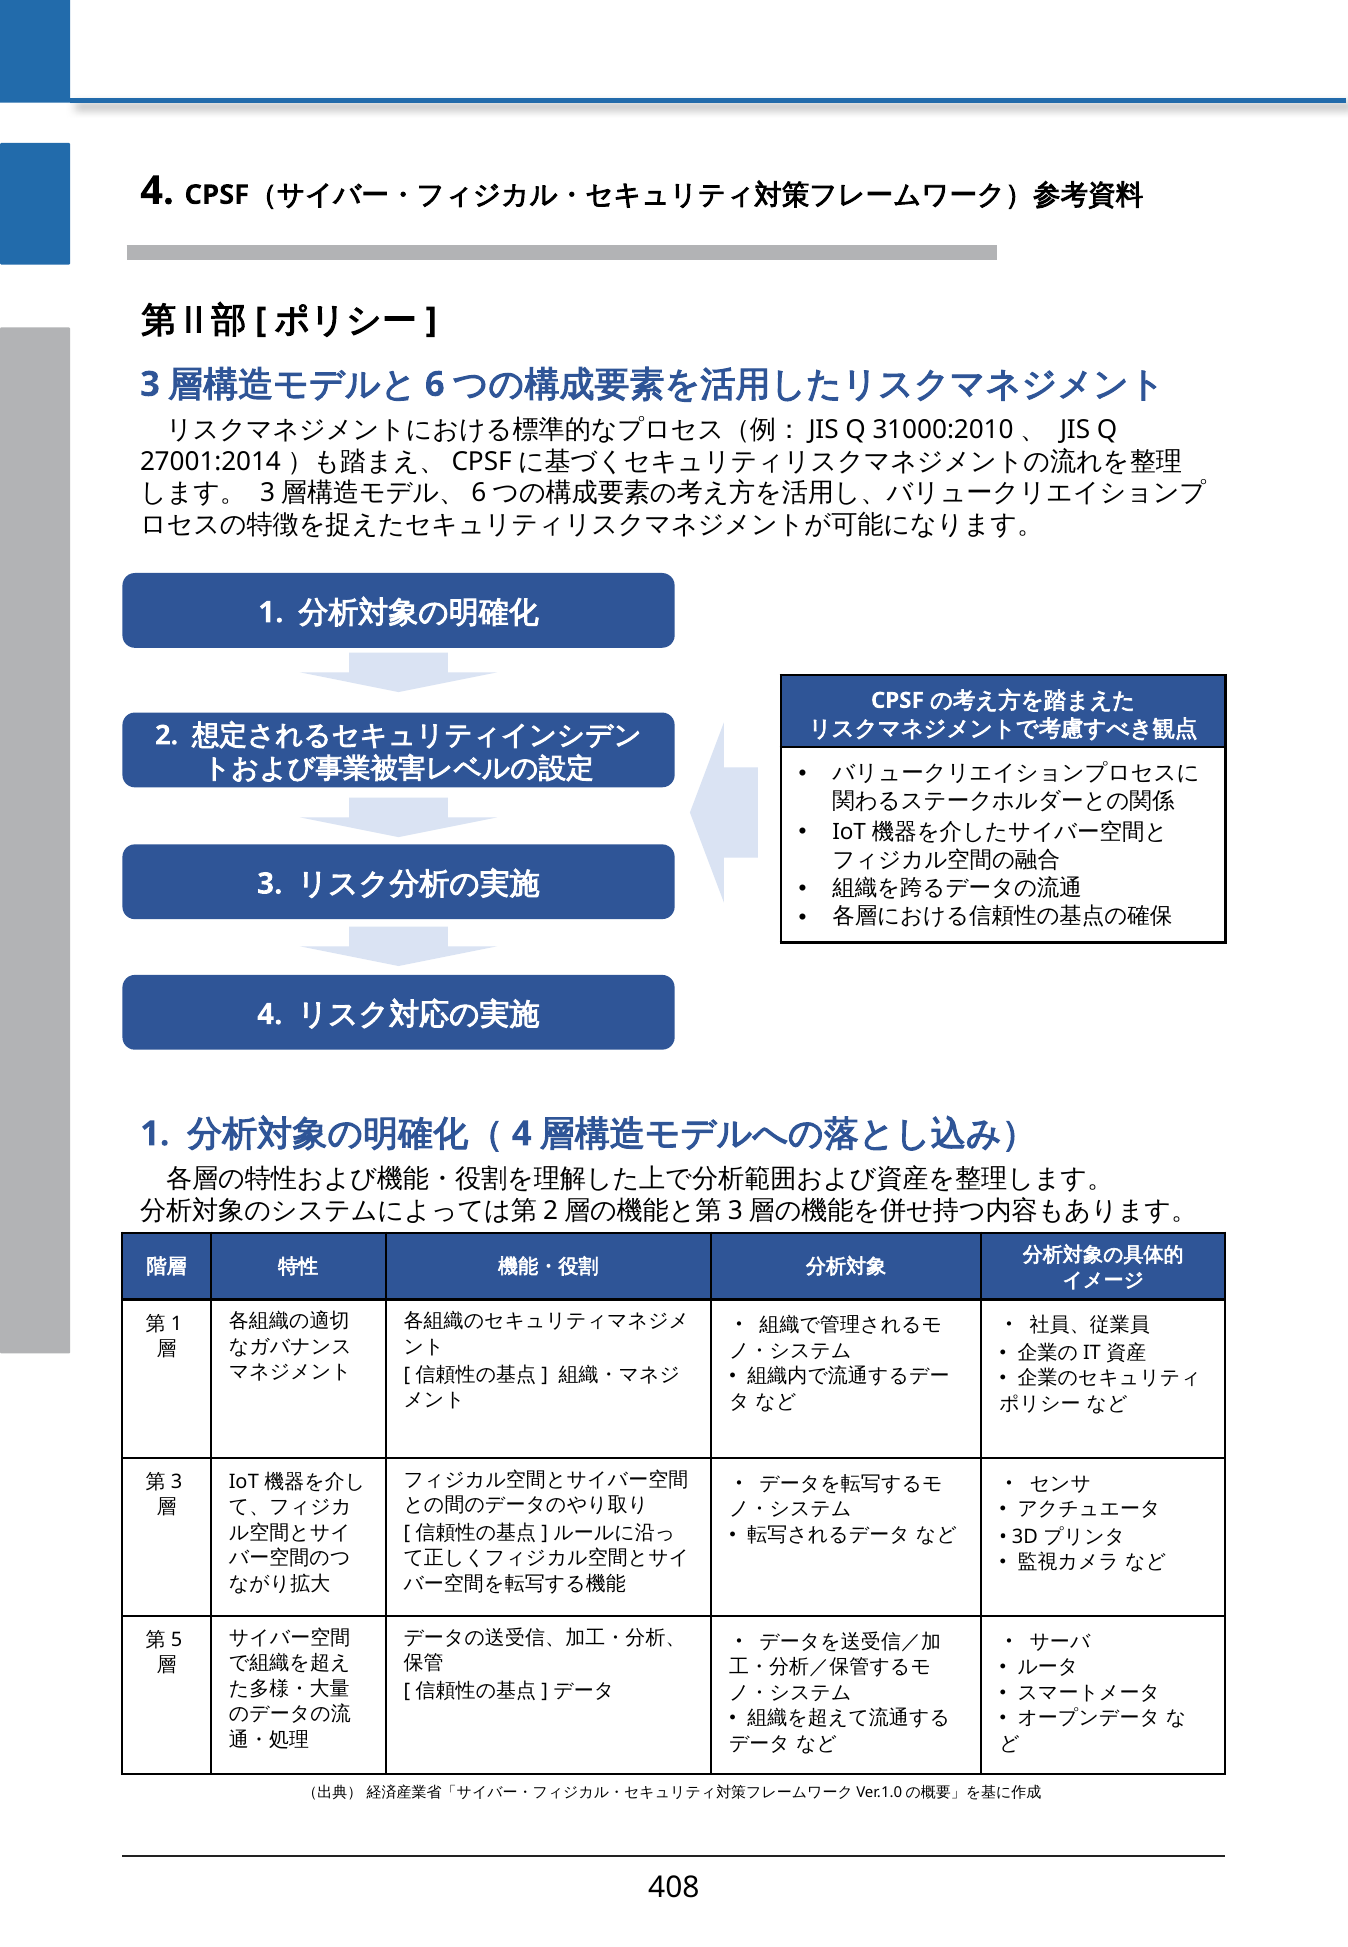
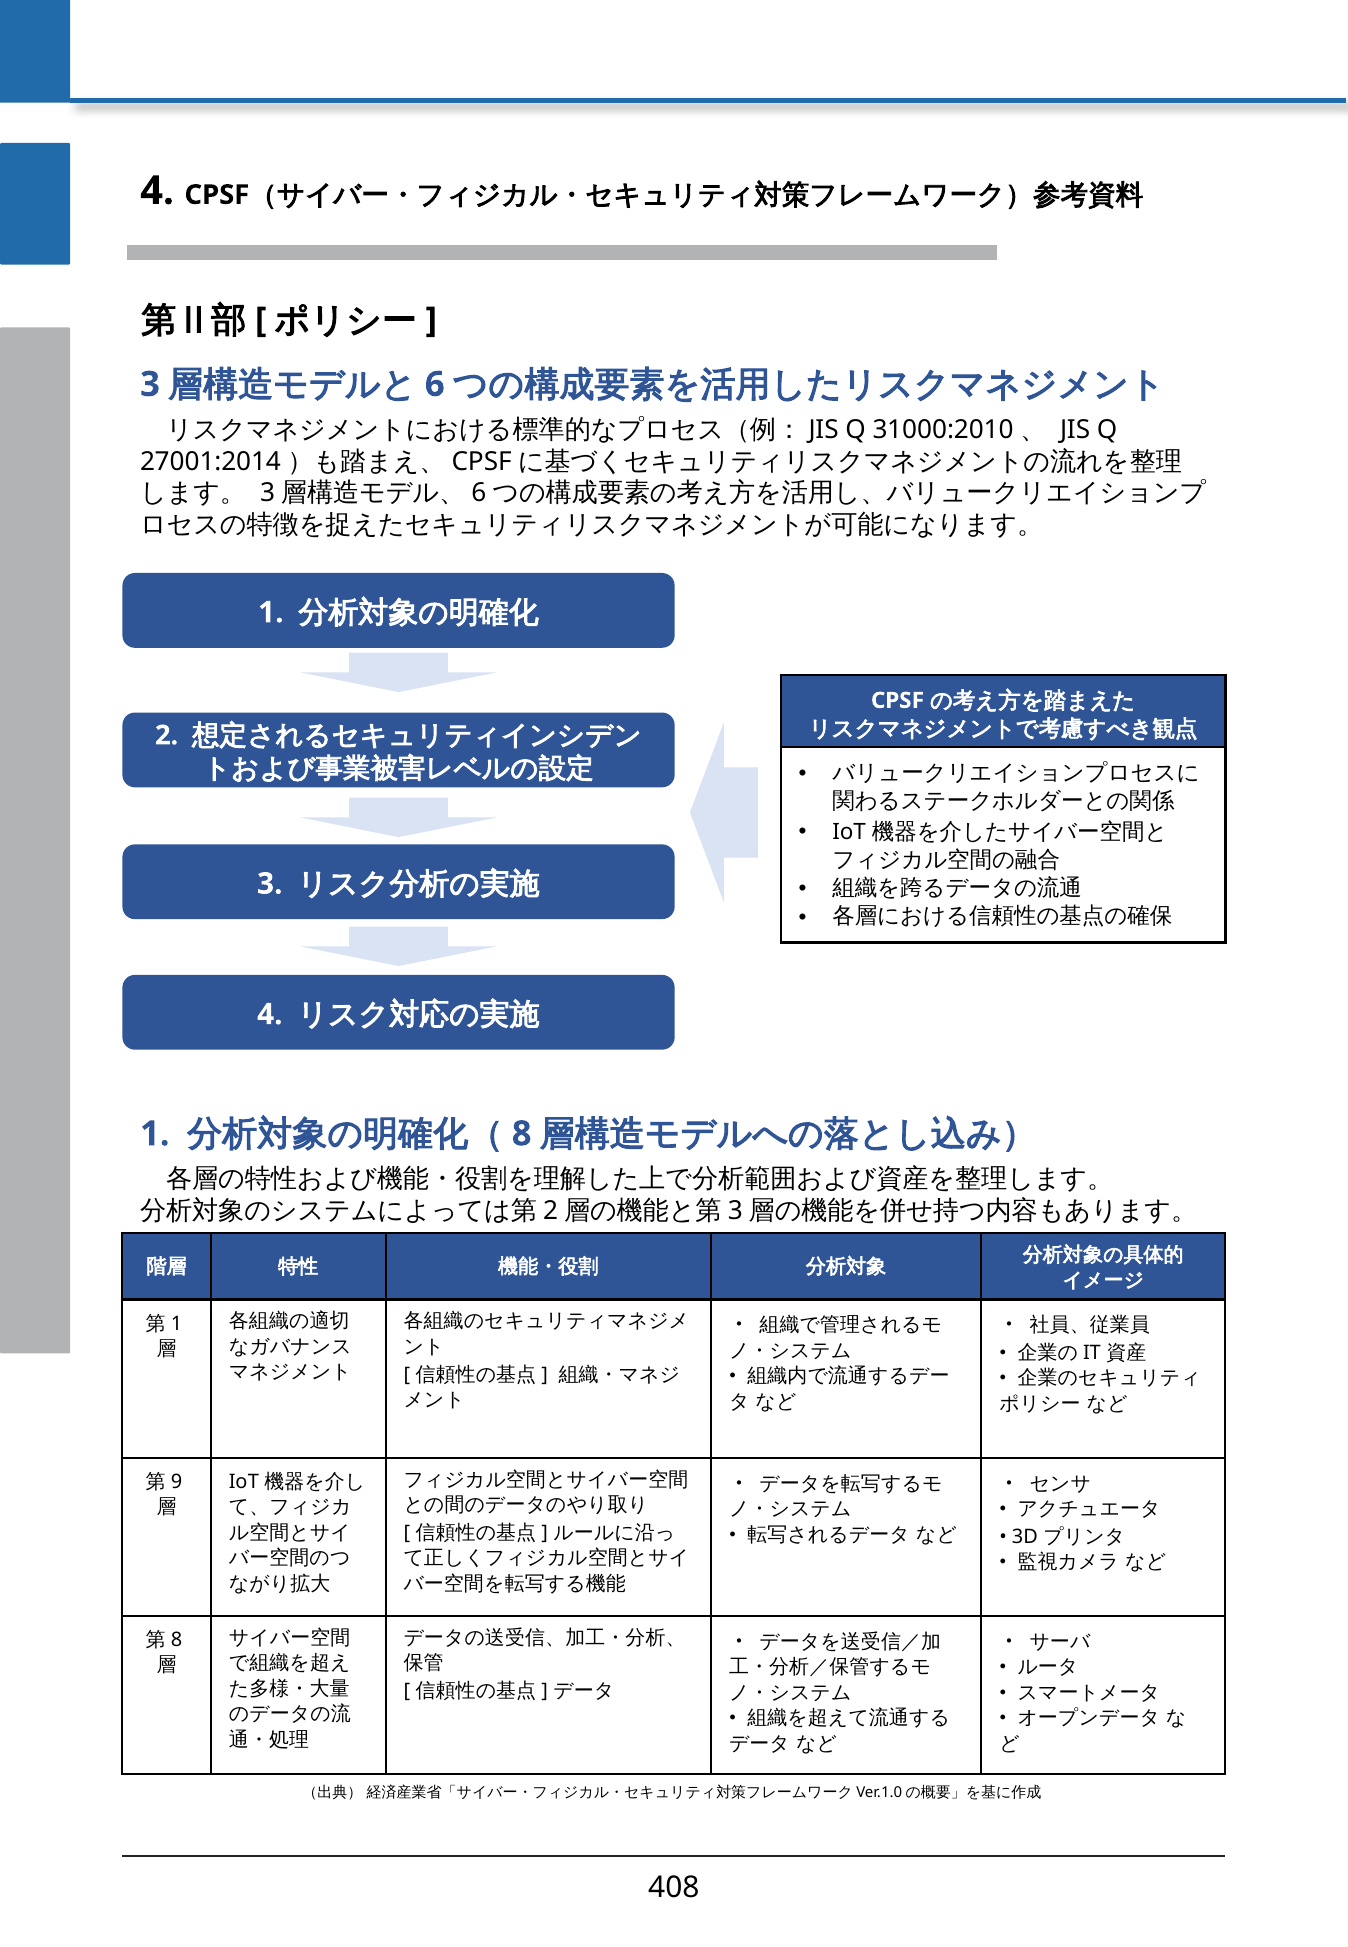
4: 4 -> 8 (522, 1134)
3: 3 -> 9 (177, 1482)
5: 5 -> 8 (177, 1640)
